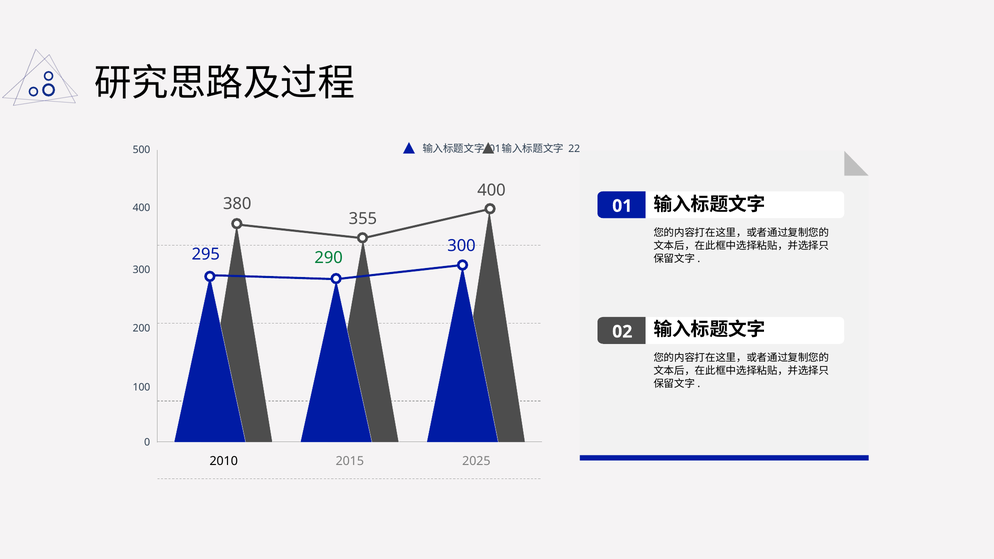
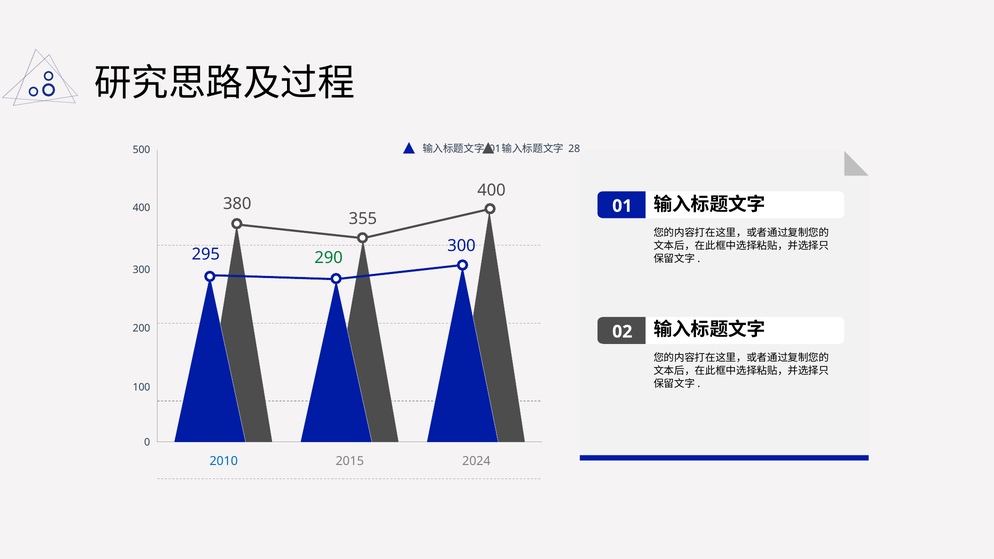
22: 22 -> 28 (574, 149)
2010 colour: black -> blue (224, 461)
2025: 2025 -> 2024 (476, 461)
